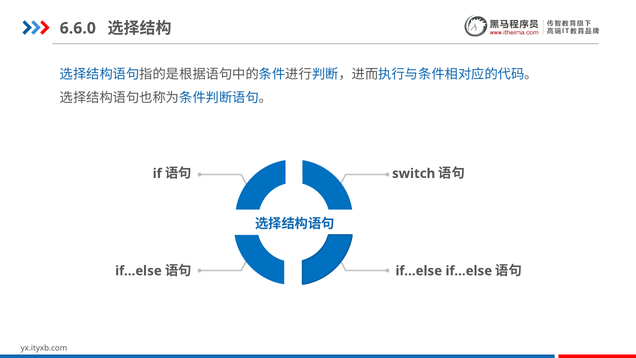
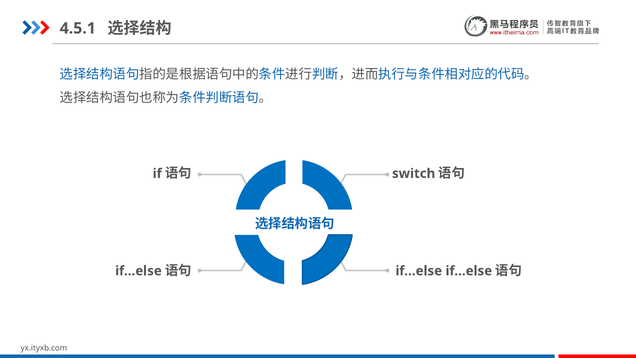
6.6.0: 6.6.0 -> 4.5.1 (78, 28)
